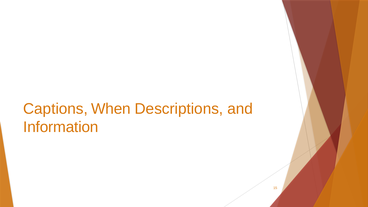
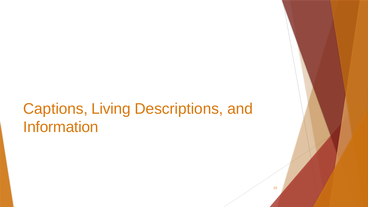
When: When -> Living (111, 109)
